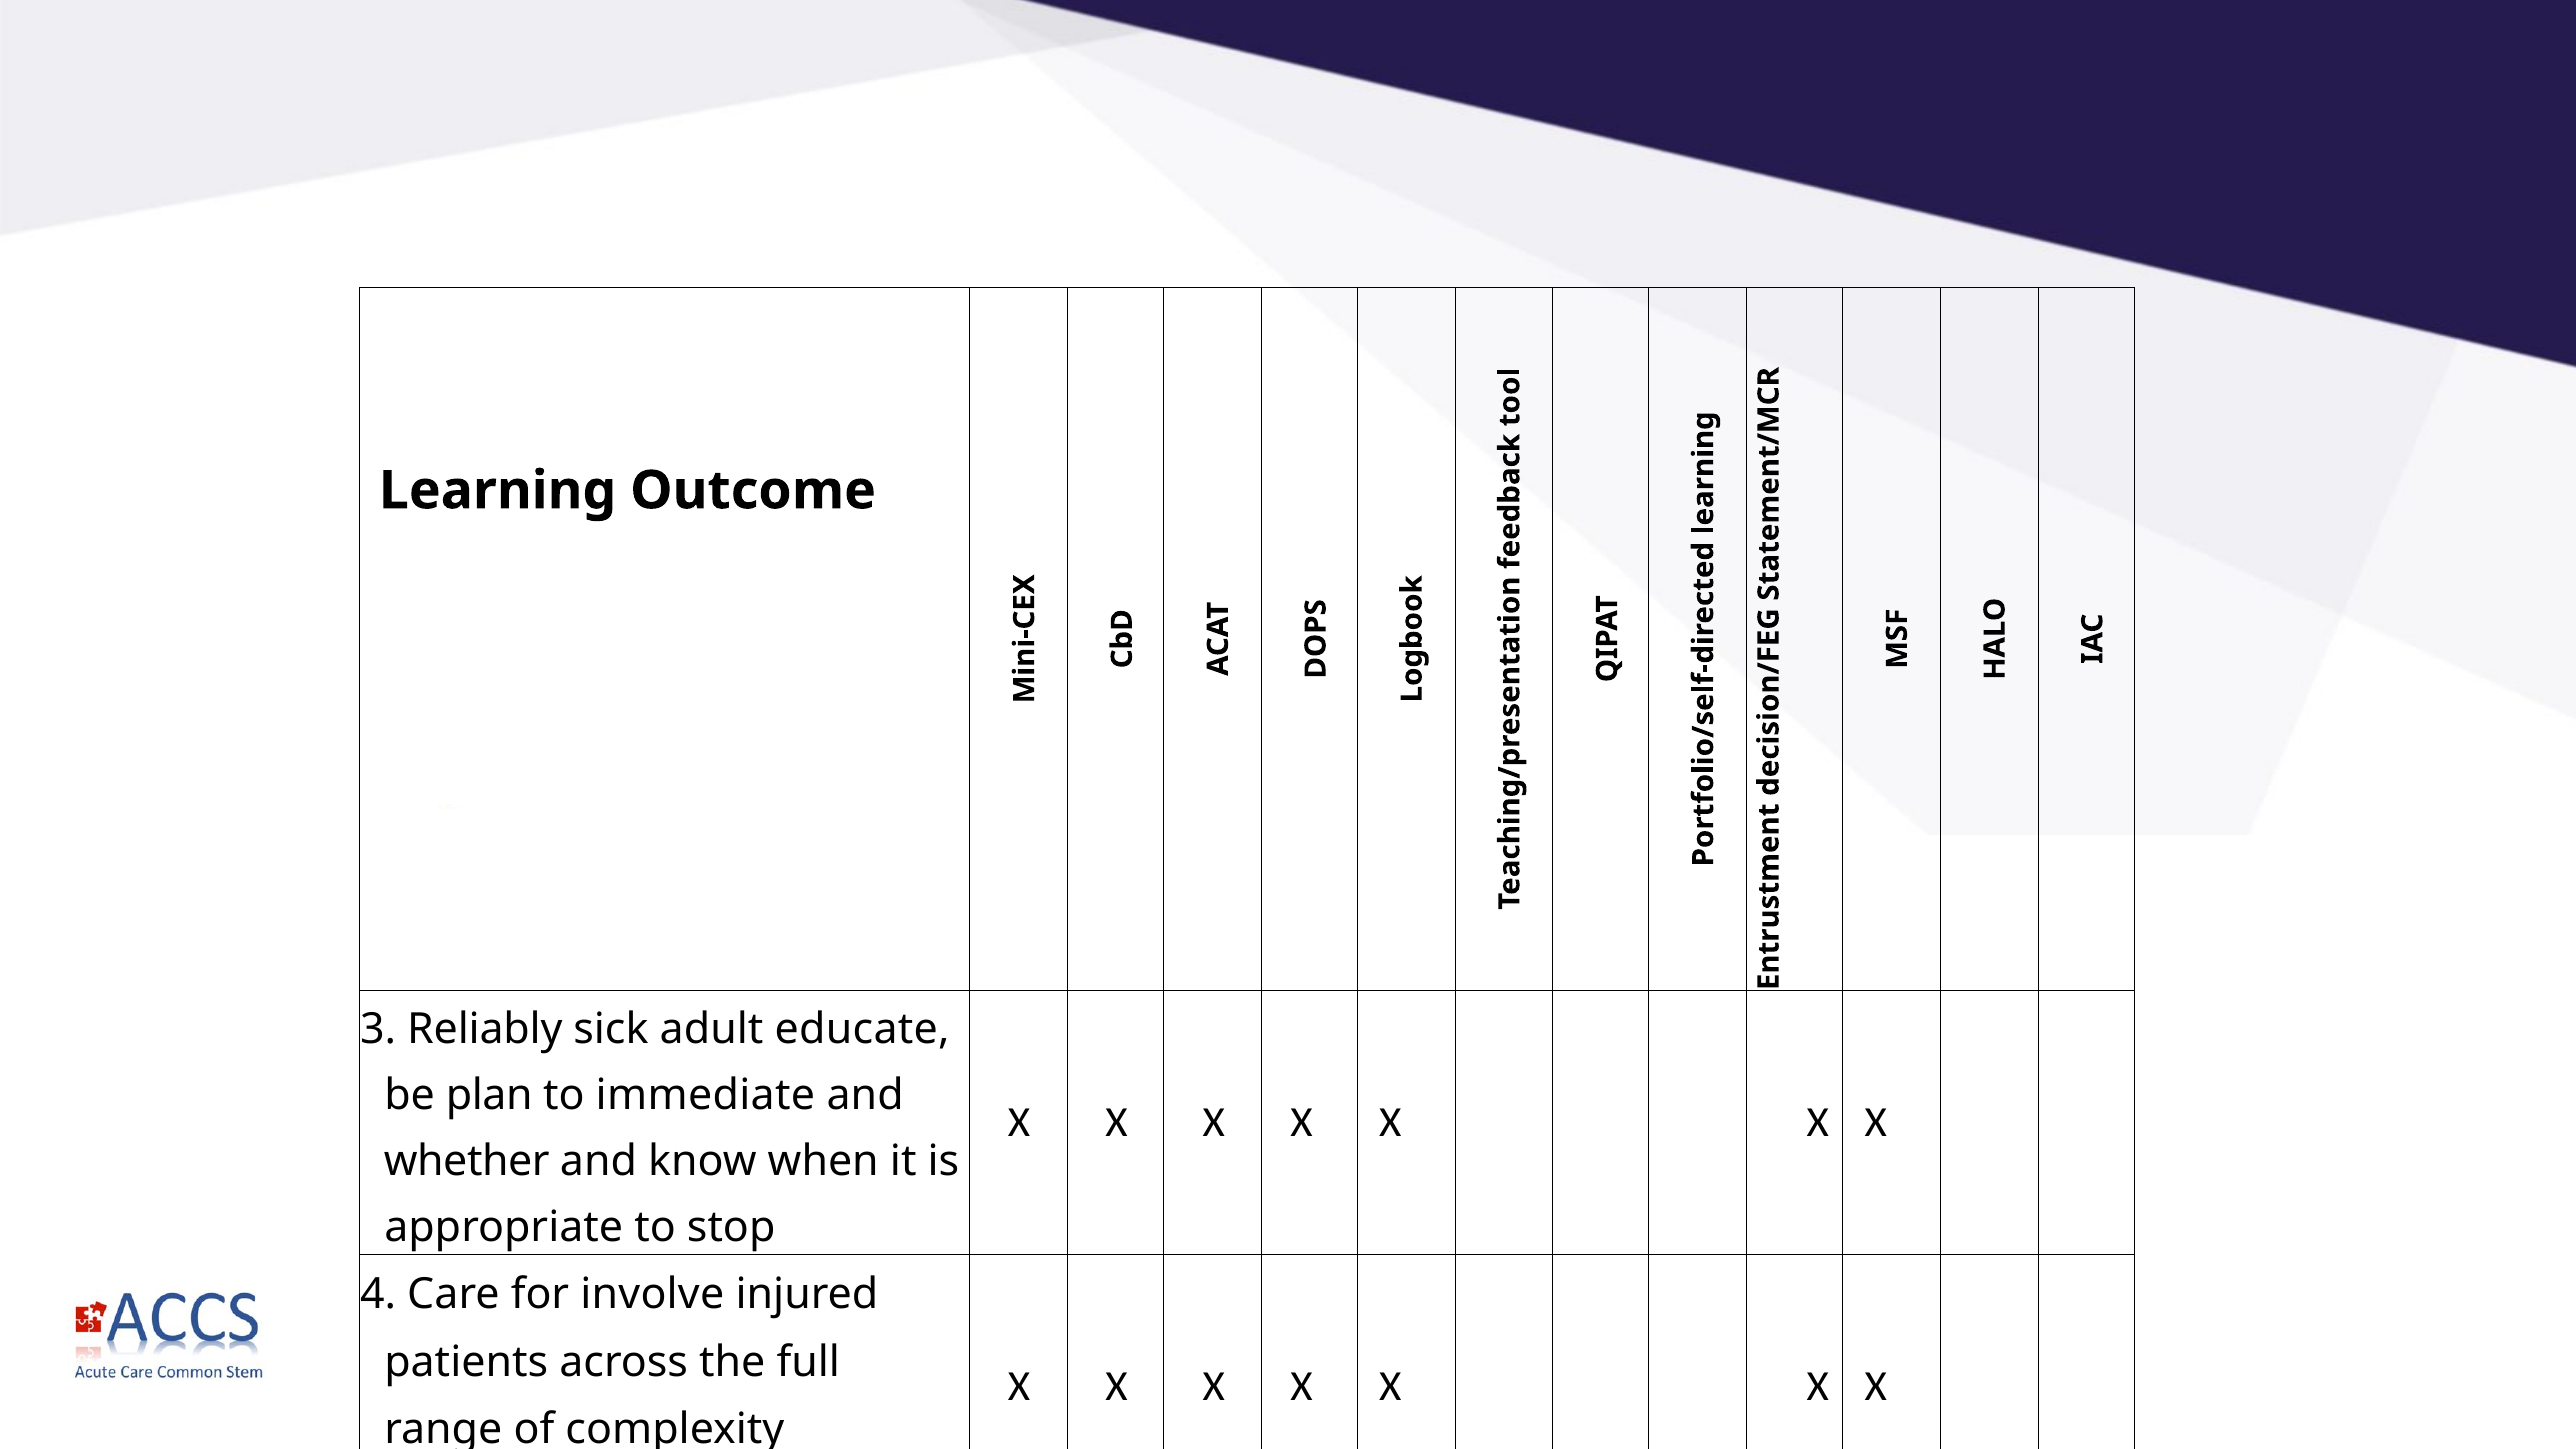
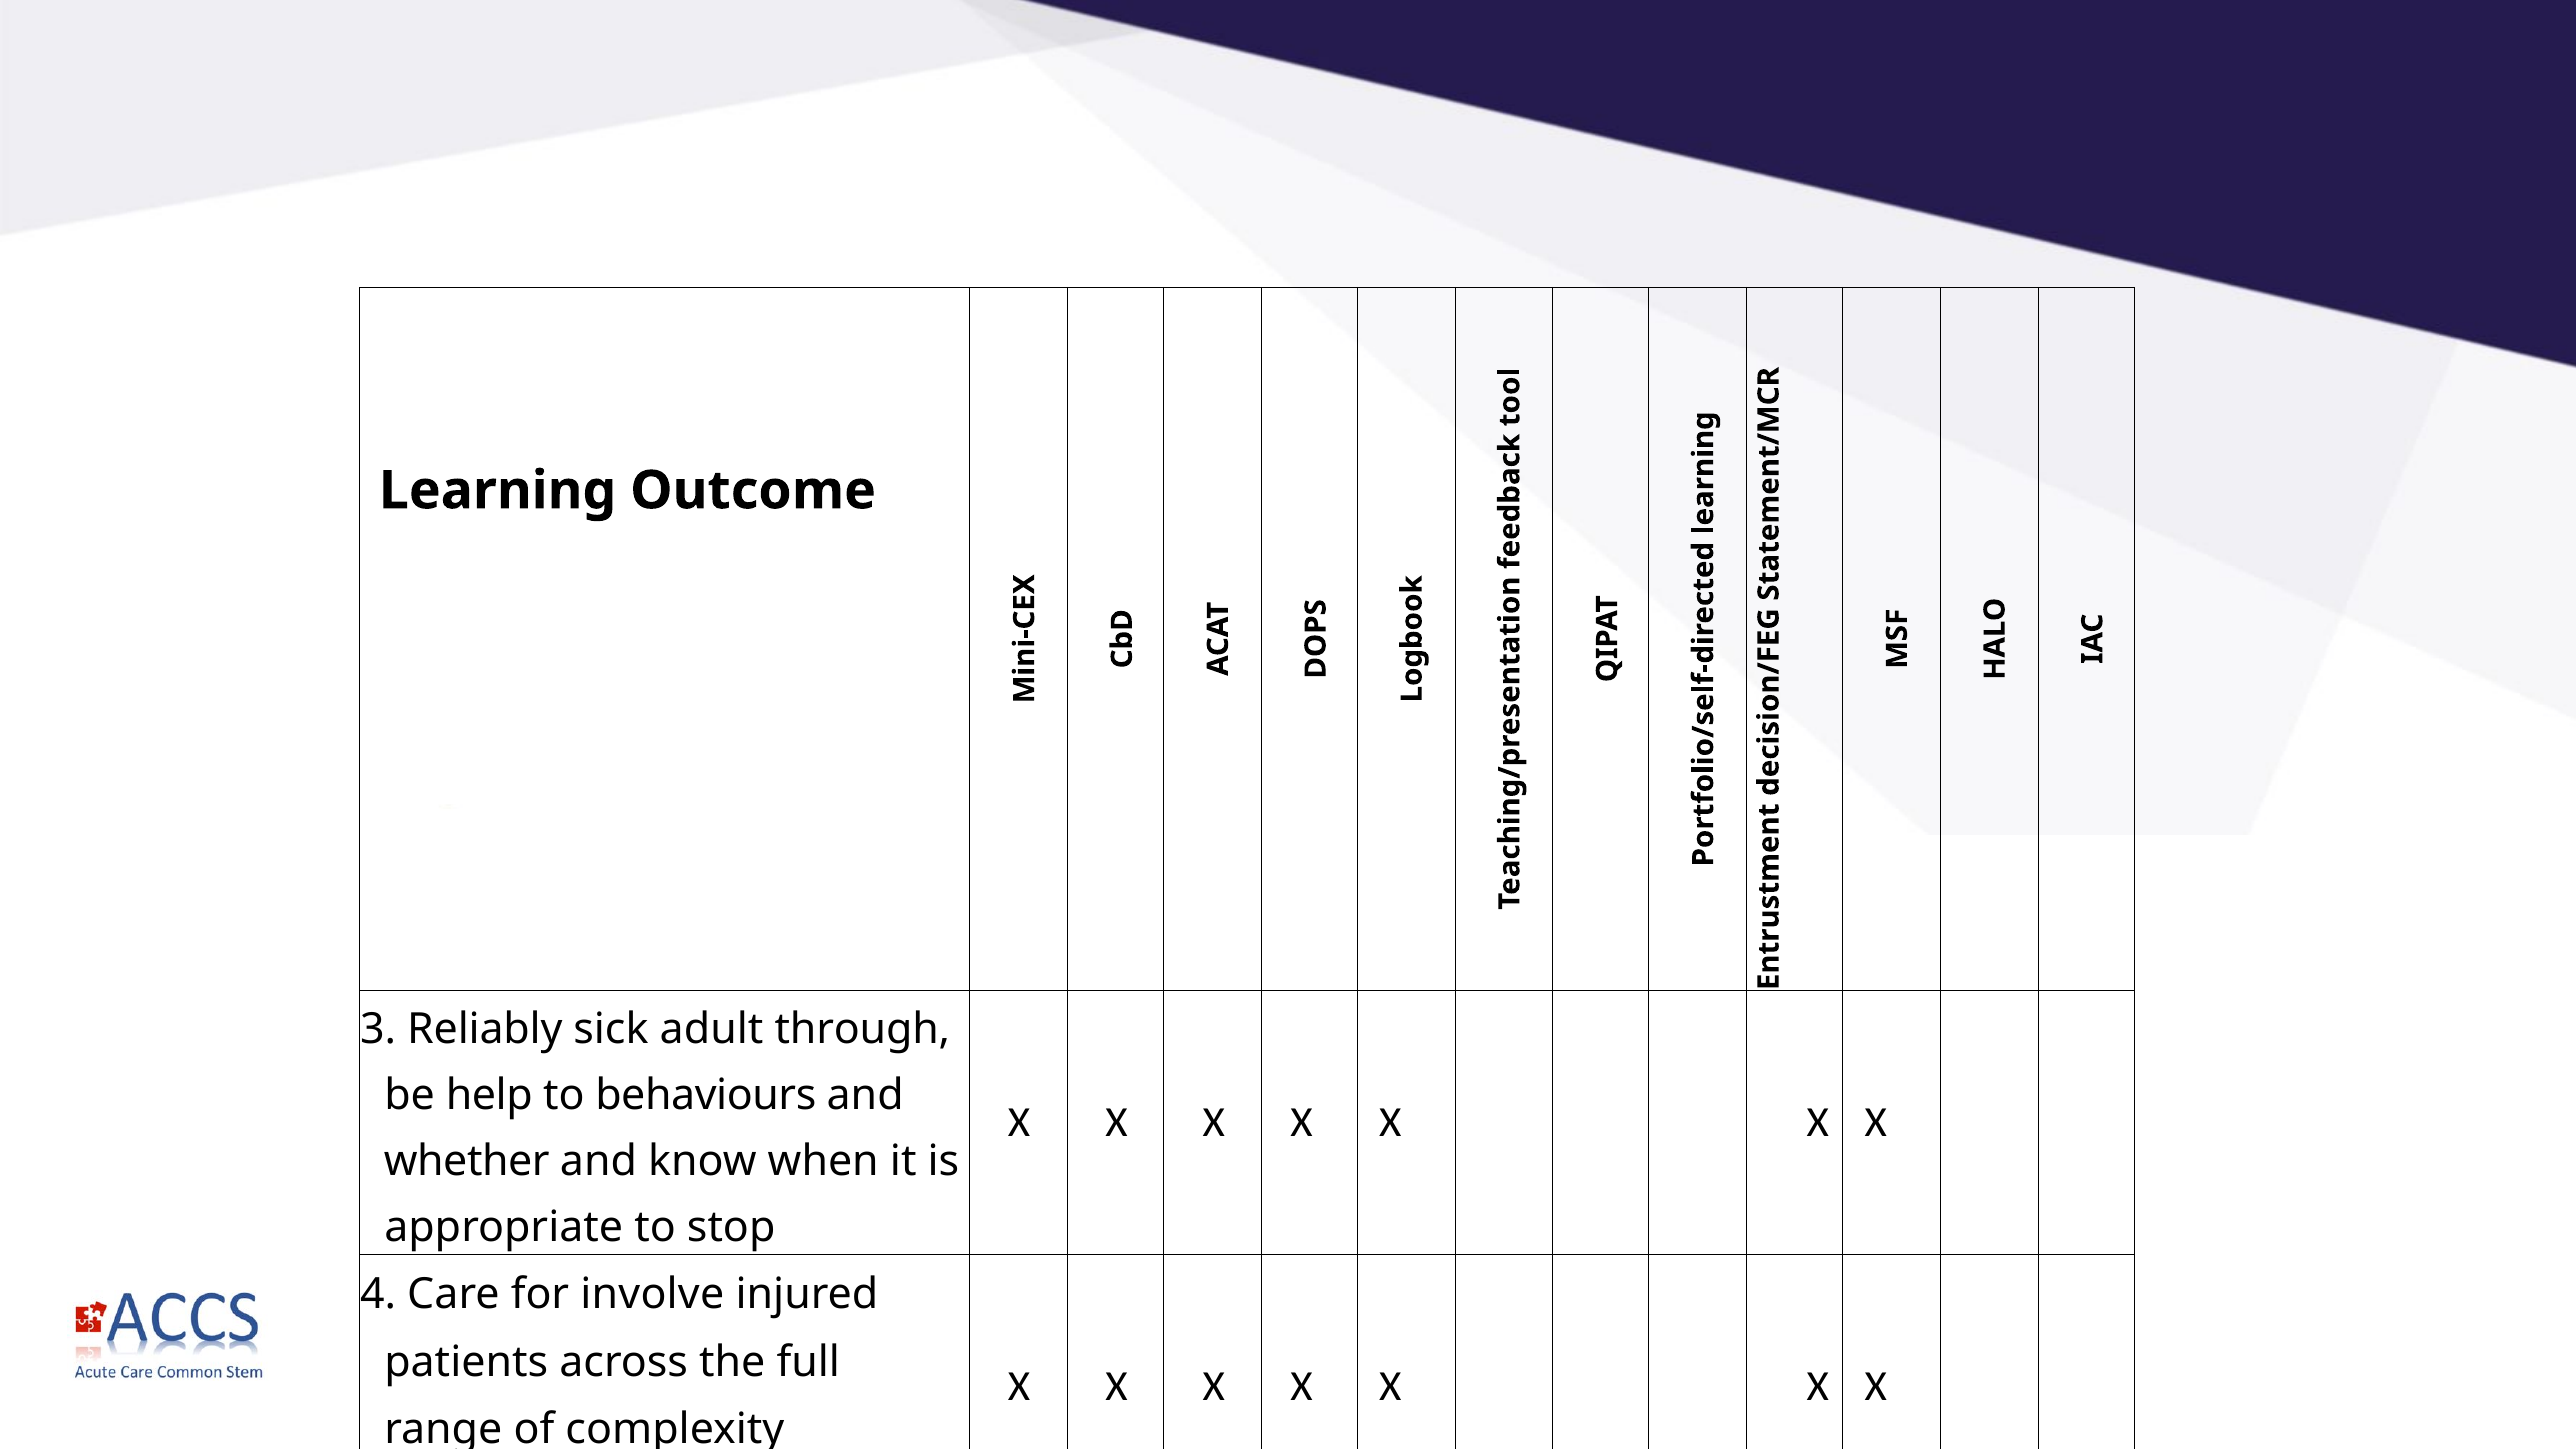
educate: educate -> through (862, 1029)
plan: plan -> help (489, 1095)
immediate: immediate -> behaviours (706, 1095)
